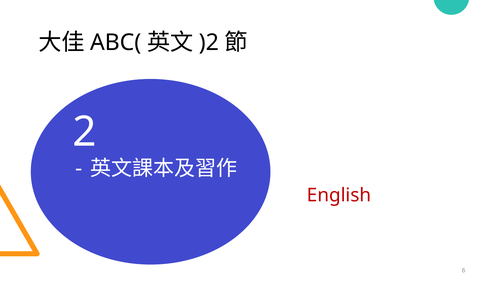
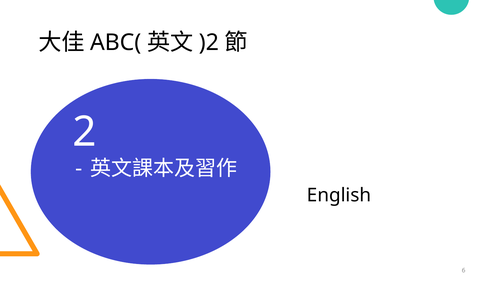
English colour: red -> black (339, 195)
